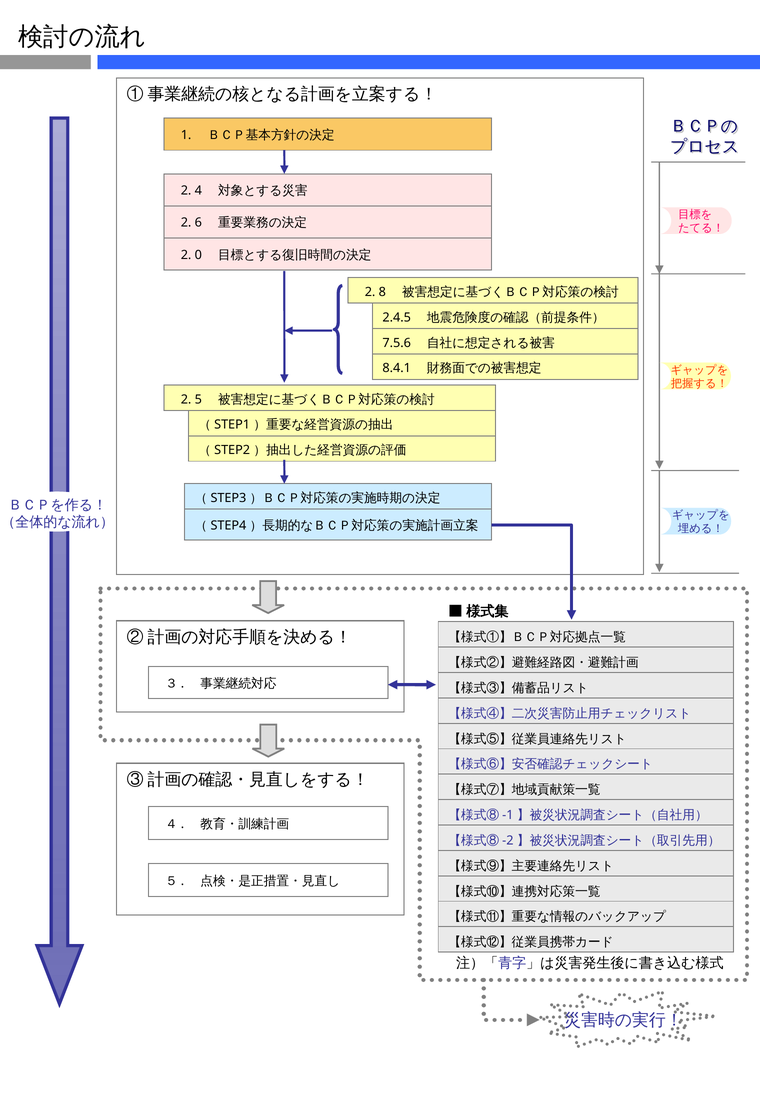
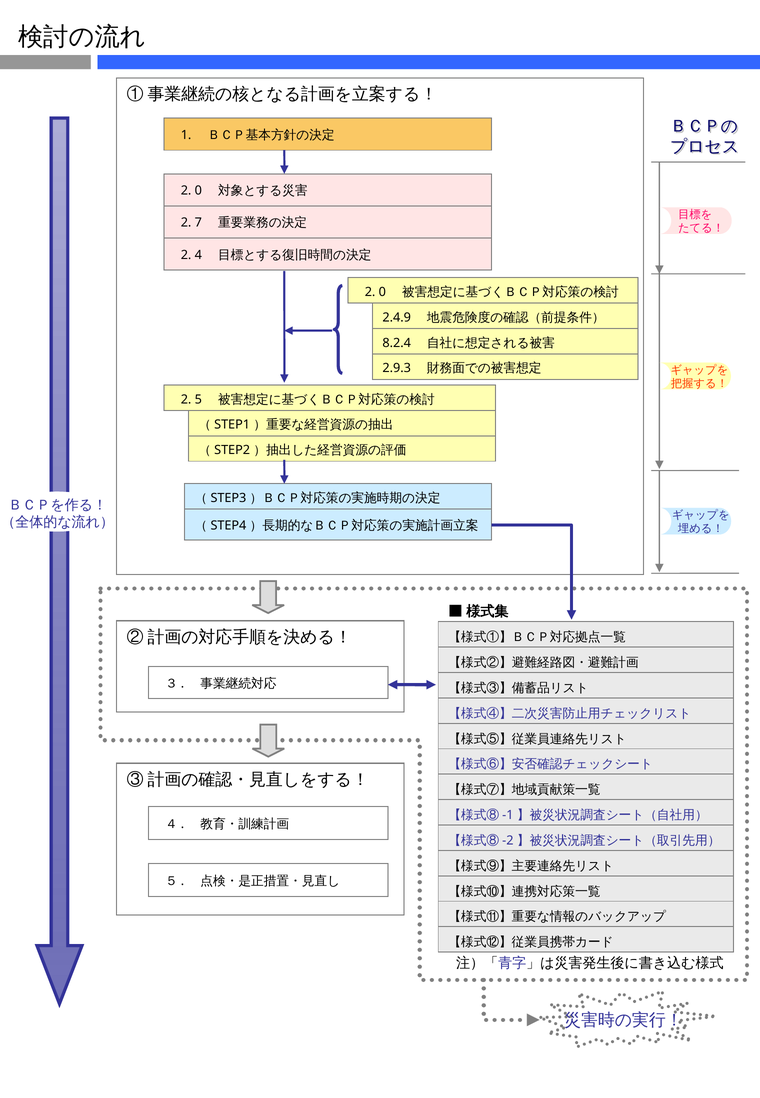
4: 4 -> 0 (198, 191)
6: 6 -> 7 (198, 223)
0: 0 -> 4 (198, 255)
8: 8 -> 0 (382, 292)
2.4.5: 2.4.5 -> 2.4.9 (397, 317)
7.5.6: 7.5.6 -> 8.2.4 (397, 343)
8.4.1: 8.4.1 -> 2.9.3 (397, 368)
